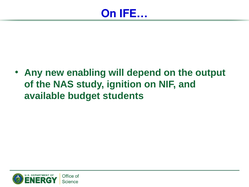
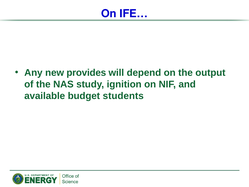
enabling: enabling -> provides (86, 73)
